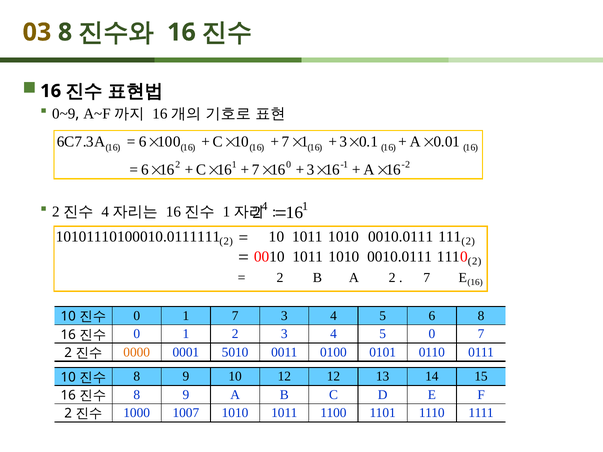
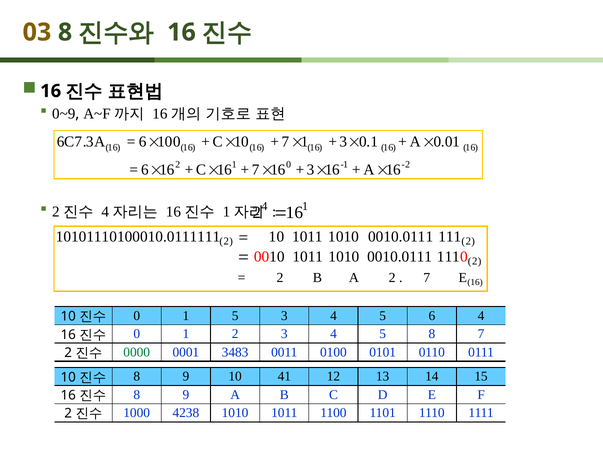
0 1 7: 7 -> 5 (235, 316)
6 8: 8 -> 4 (481, 316)
5 0: 0 -> 8 (432, 334)
0000 colour: orange -> green (137, 352)
5010: 5010 -> 3483 (235, 352)
10 12: 12 -> 41 (284, 377)
1007: 1007 -> 4238 (186, 413)
